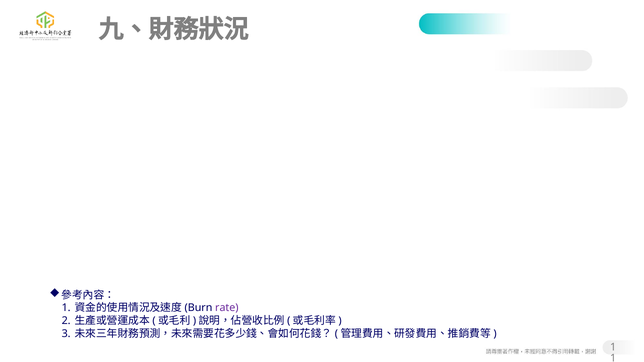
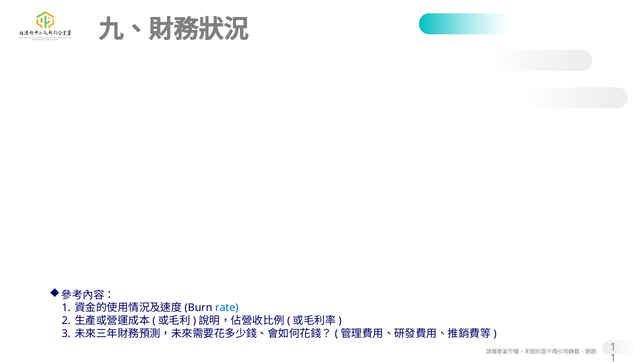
rate colour: purple -> blue (227, 308)
